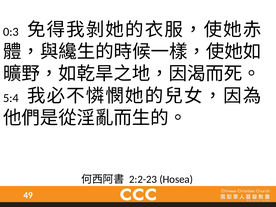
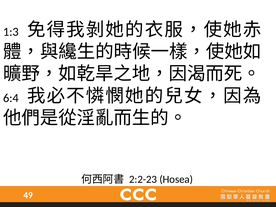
0:3: 0:3 -> 1:3 (11, 32)
5:4: 5:4 -> 6:4 (11, 98)
